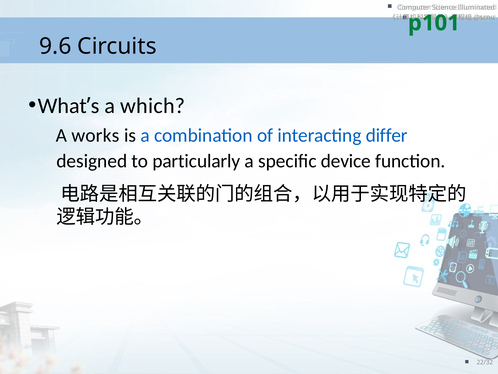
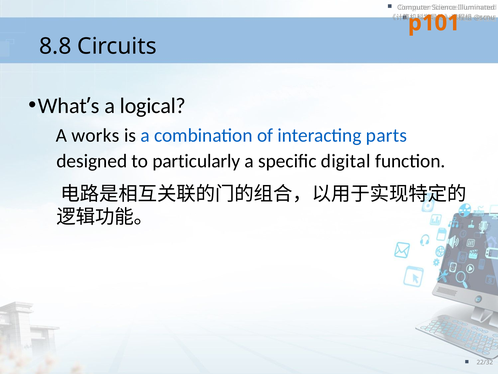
p101 colour: green -> orange (434, 23)
9.6: 9.6 -> 8.8 (55, 46)
which: which -> logical (153, 106)
differ: differ -> parts (386, 135)
device: device -> digital (346, 161)
